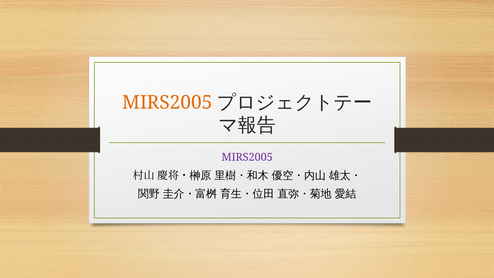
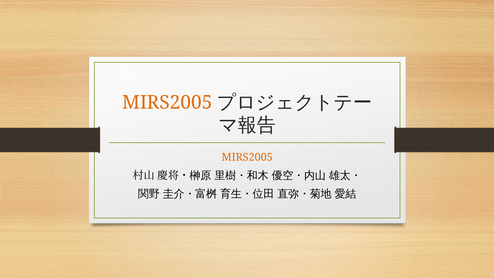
MIRS2005 colour: purple -> orange (247, 157)
